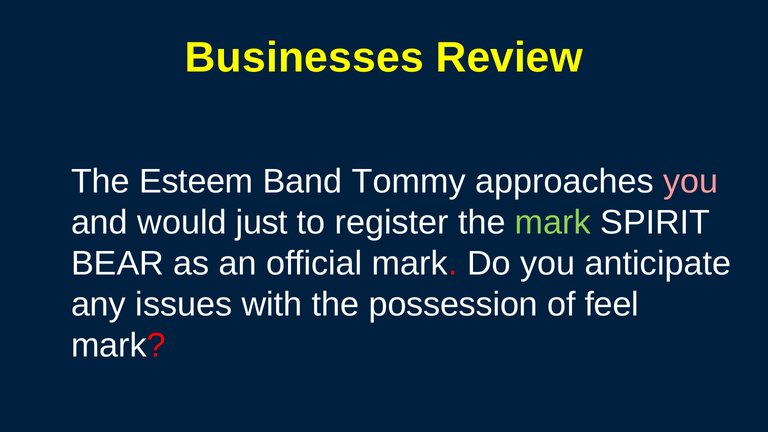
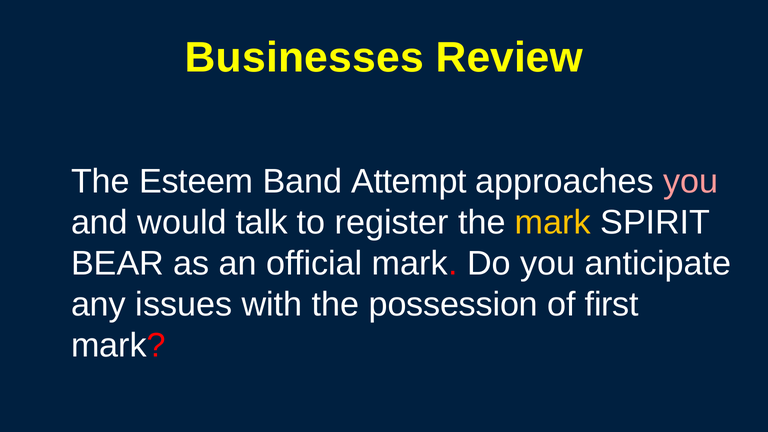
Tommy: Tommy -> Attempt (409, 181)
just: just -> talk (262, 222)
mark colour: light green -> yellow (553, 222)
feel: feel -> first (612, 304)
